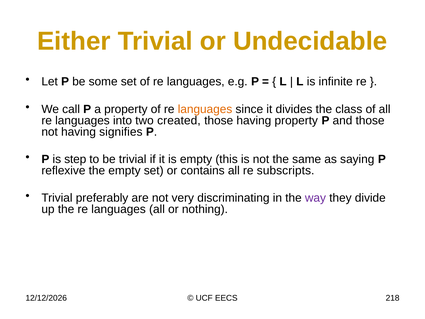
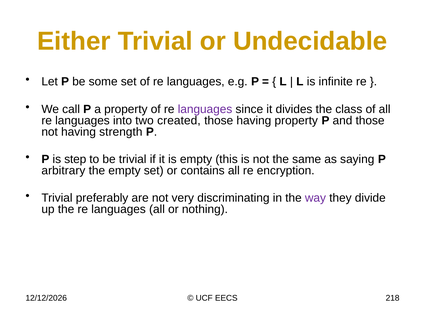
languages colour: orange -> purple (205, 109)
signifies: signifies -> strength (121, 132)
reflexive: reflexive -> arbitrary (63, 170)
subscripts: subscripts -> encryption (286, 170)
